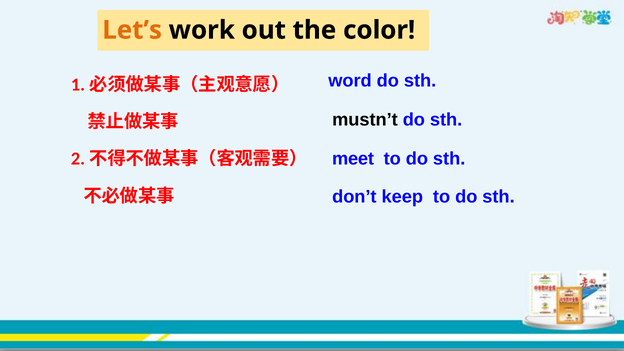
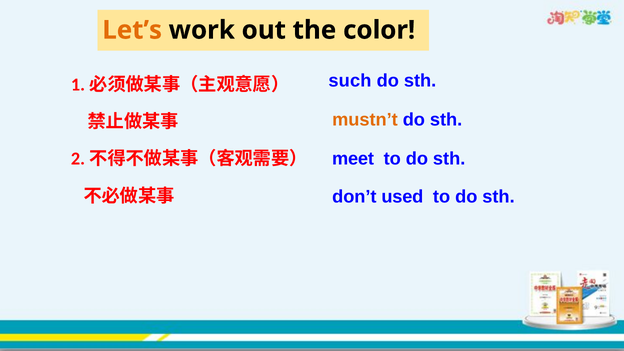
word: word -> such (350, 81)
mustn’t colour: black -> orange (365, 120)
keep: keep -> used (402, 197)
